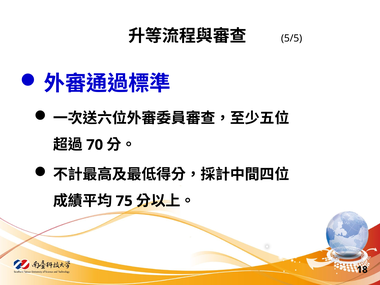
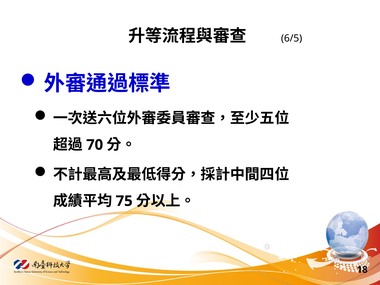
5/5: 5/5 -> 6/5 (292, 38)
